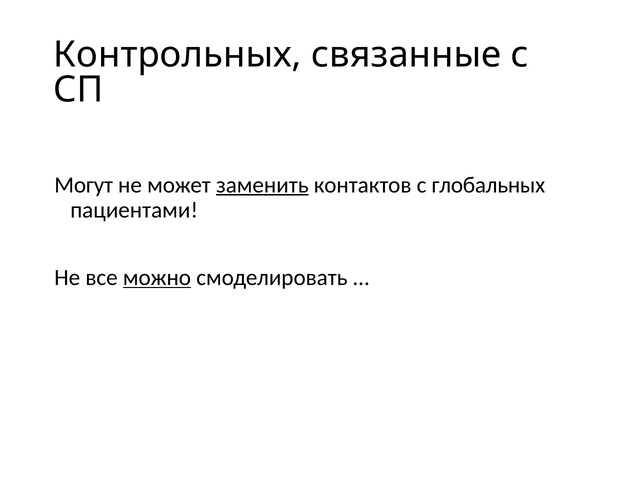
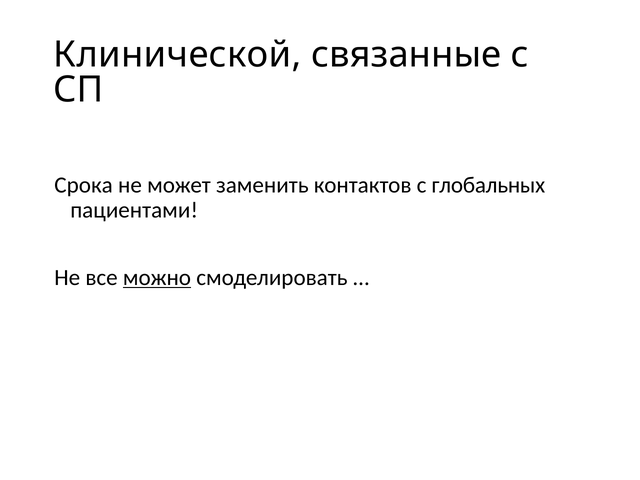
Контрольных: Контрольных -> Клинической (177, 55)
Могут: Могут -> Срока (84, 185)
заменить underline: present -> none (262, 185)
